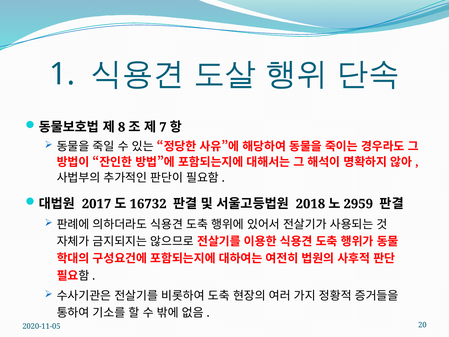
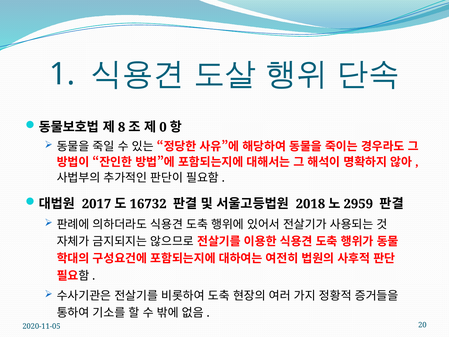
7: 7 -> 0 (163, 127)
